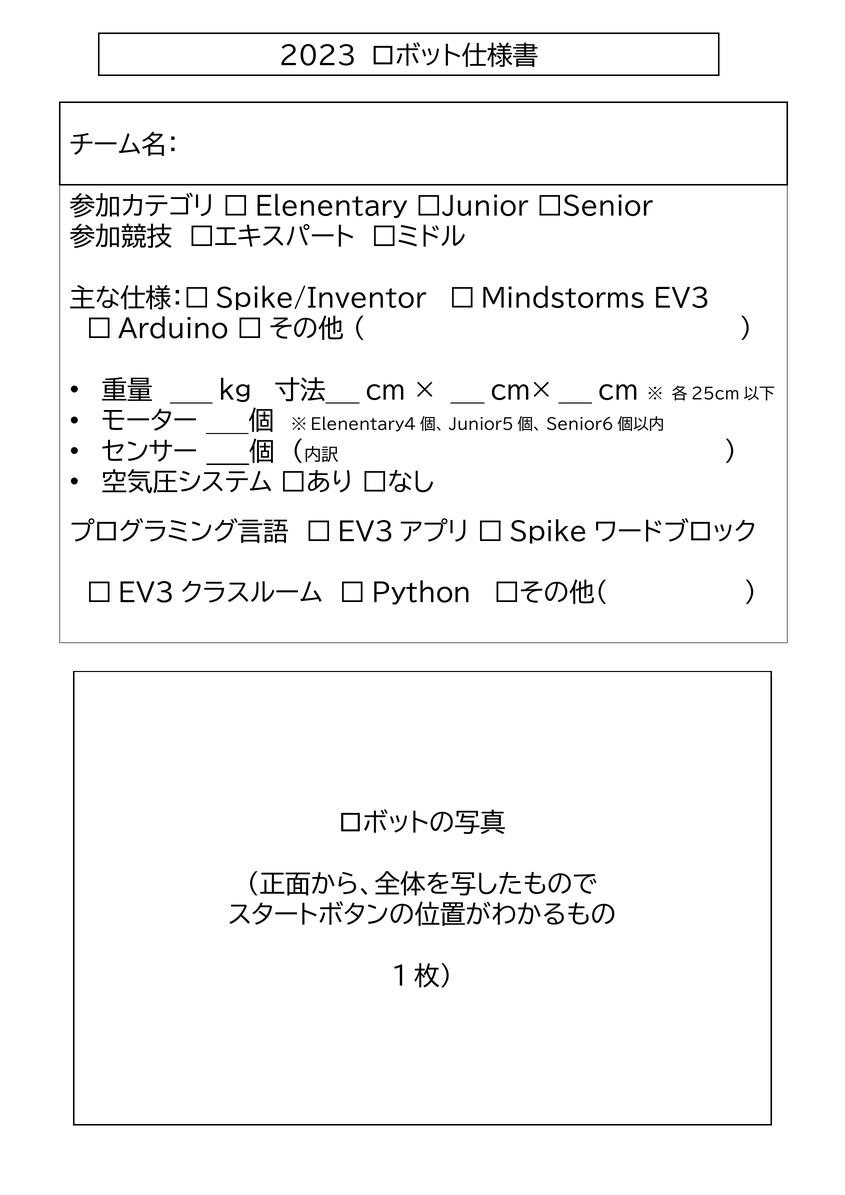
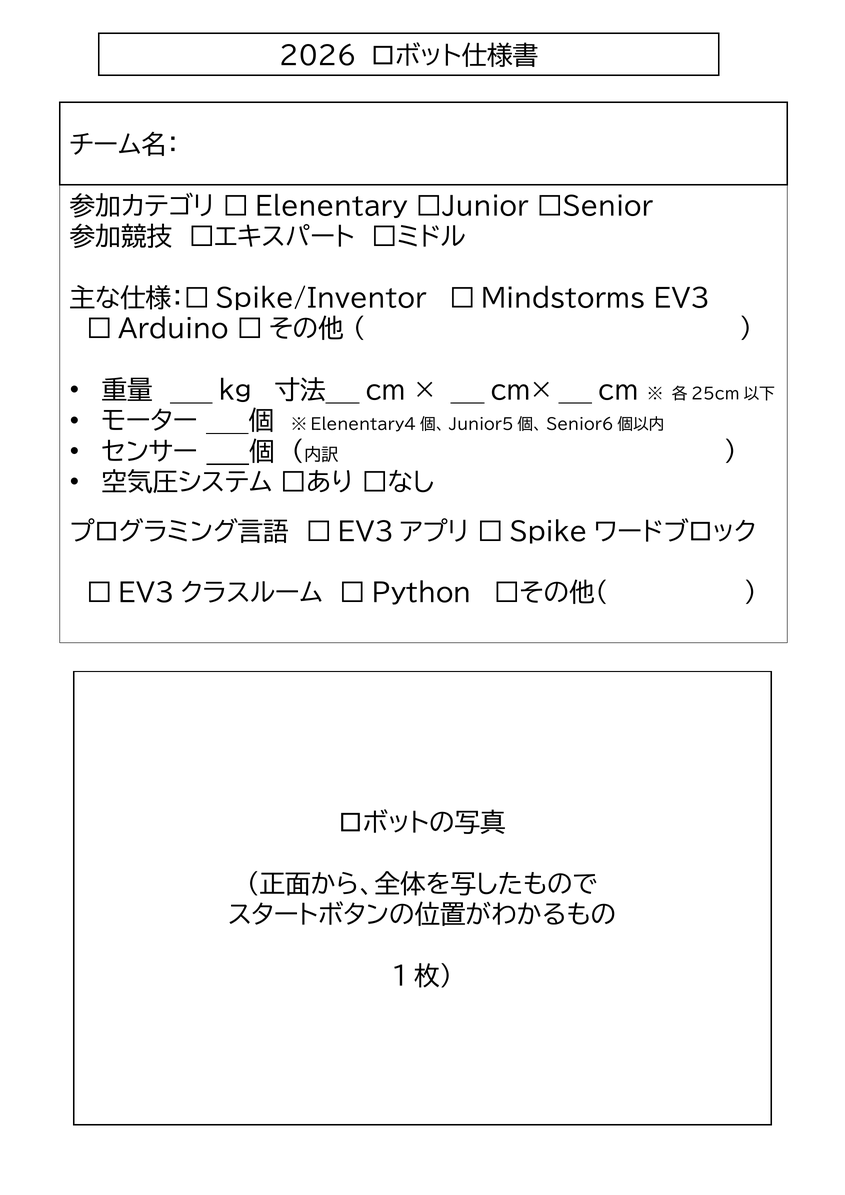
2023: 2023 -> 2026 (318, 56)
